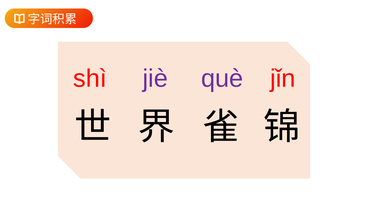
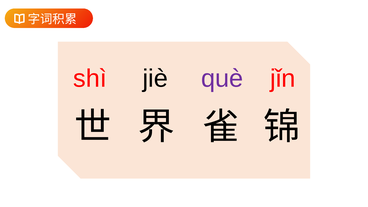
jiè colour: purple -> black (155, 79)
